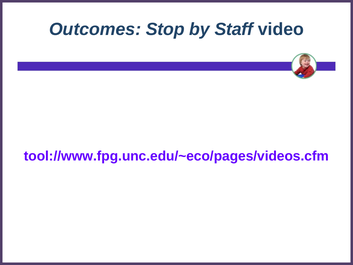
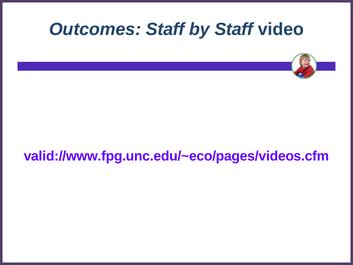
Outcomes Stop: Stop -> Staff (165, 29)
tool://www.fpg.unc.edu/~eco/pages/videos.cfm: tool://www.fpg.unc.edu/~eco/pages/videos.cfm -> valid://www.fpg.unc.edu/~eco/pages/videos.cfm (176, 156)
